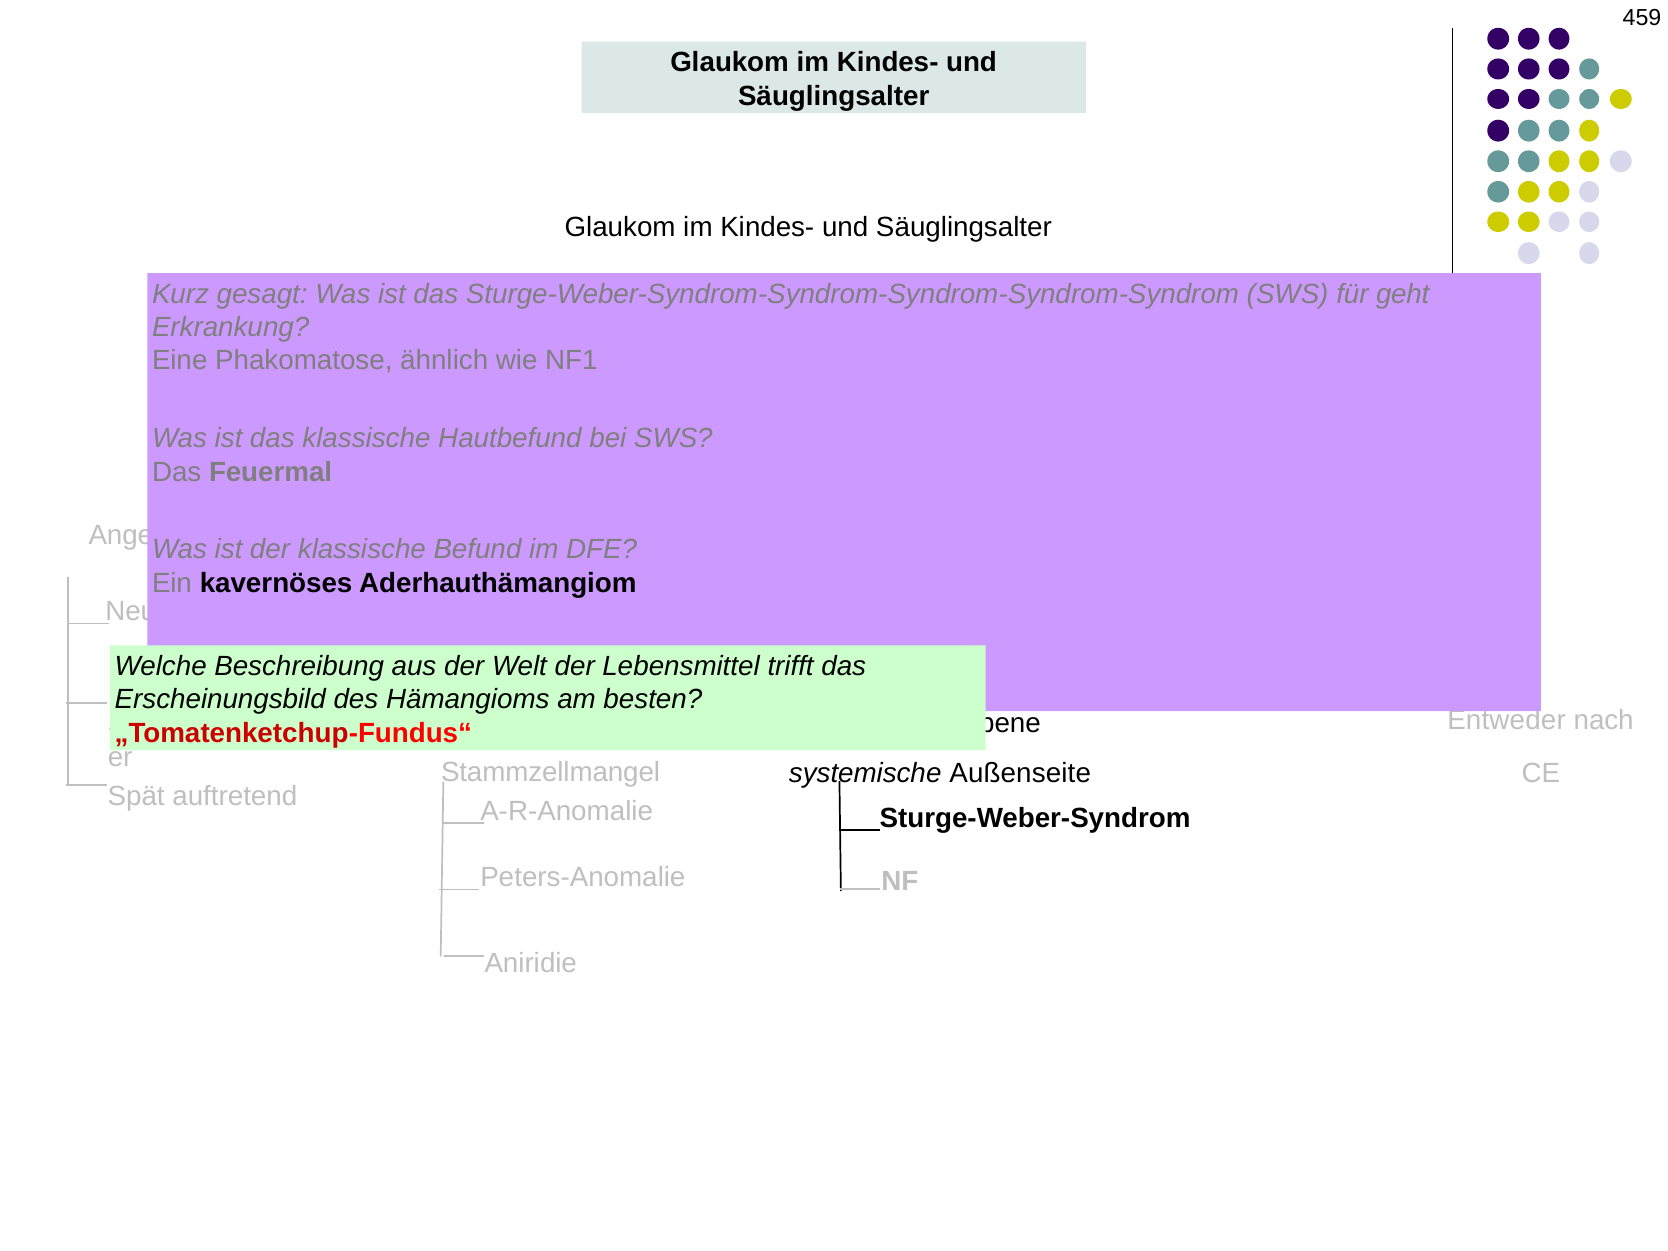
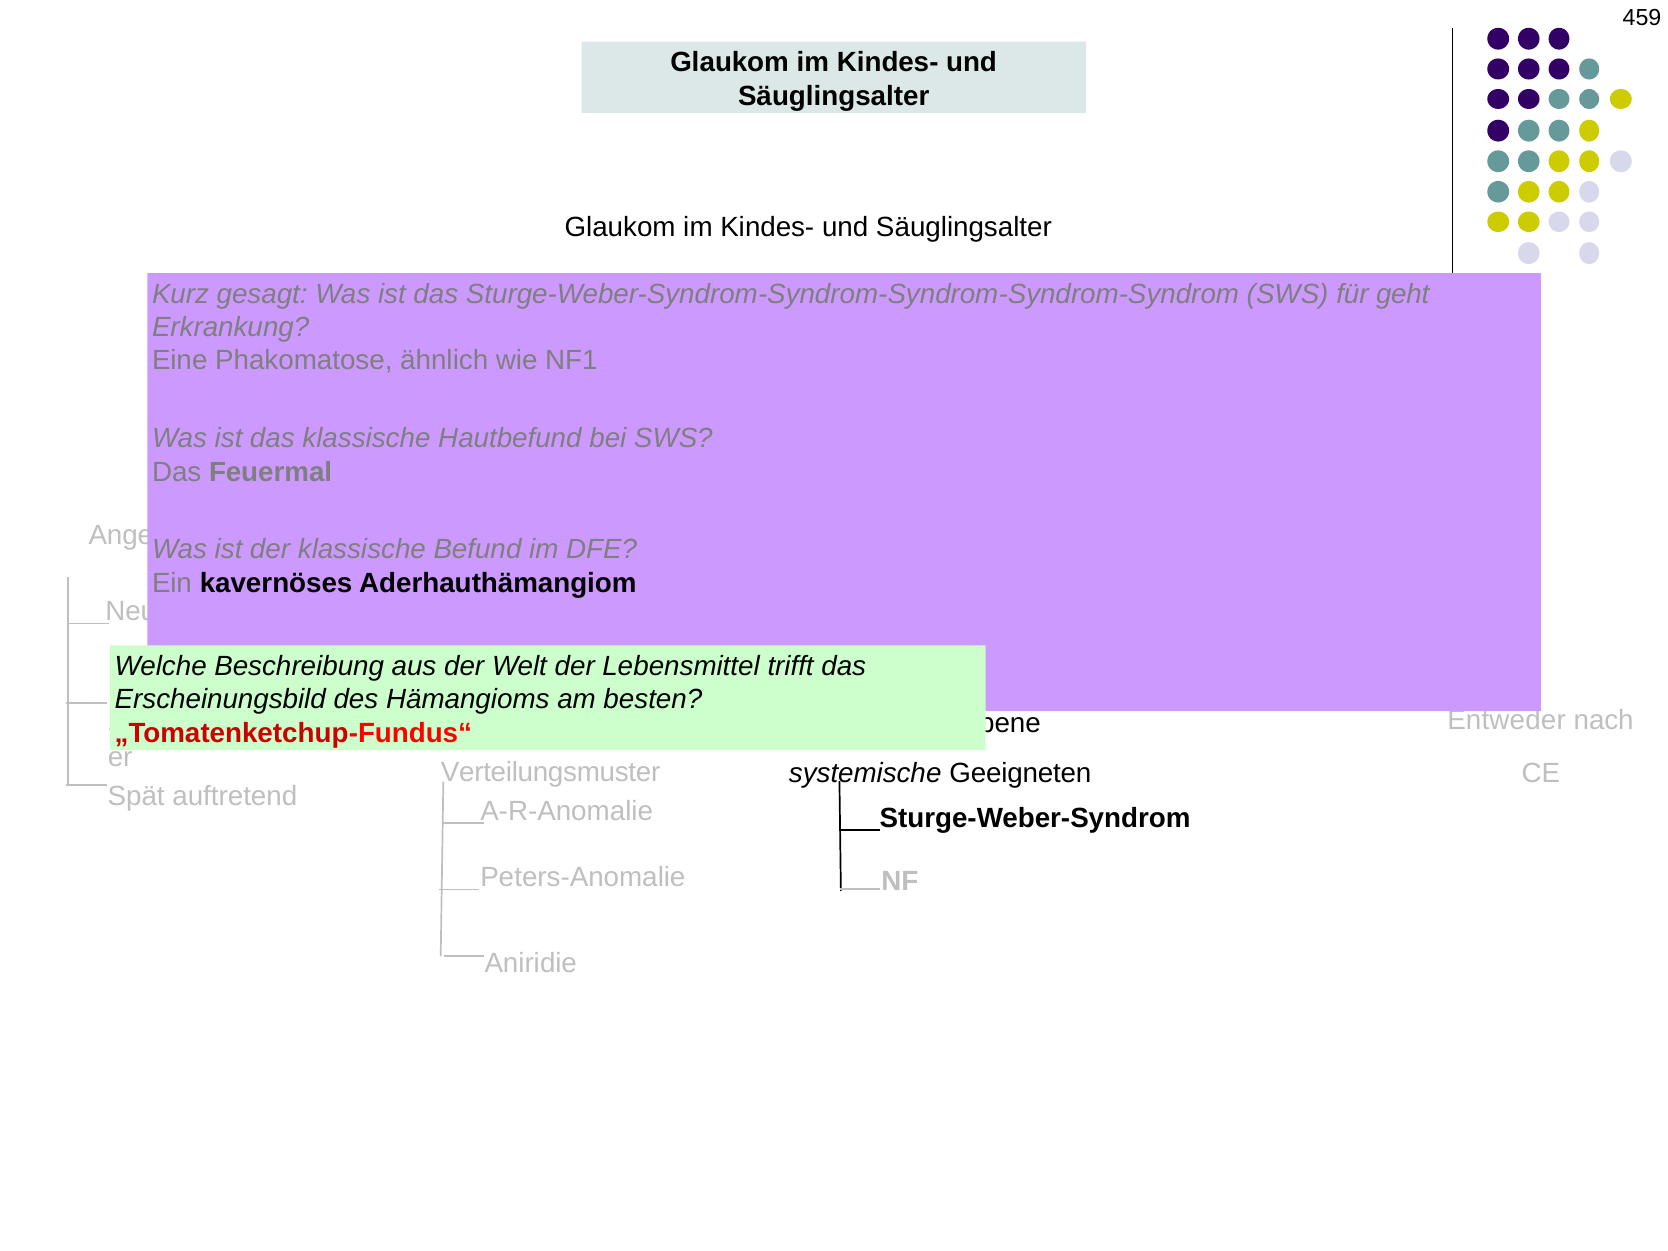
Stammzellmangel: Stammzellmangel -> Verteilungsmuster (551, 773)
Außenseite: Außenseite -> Geeigneten (1020, 773)
